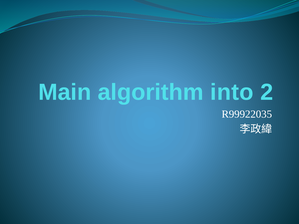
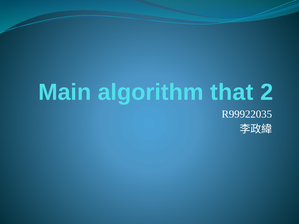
into: into -> that (232, 92)
